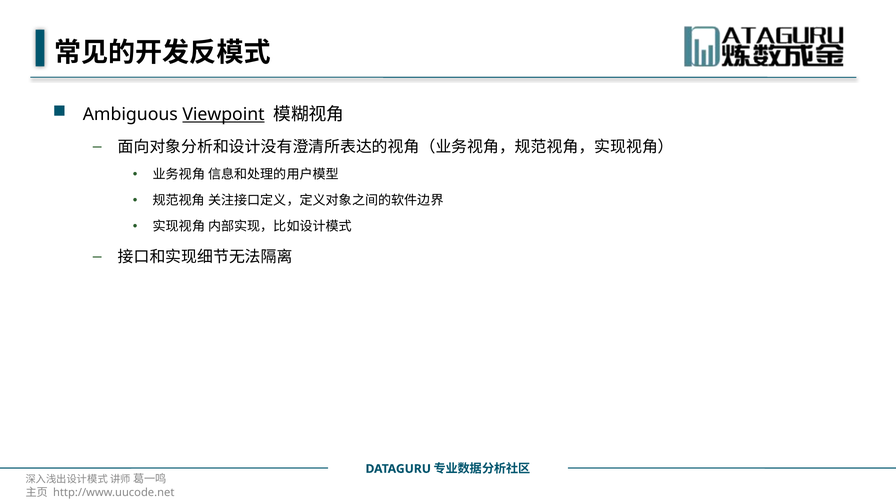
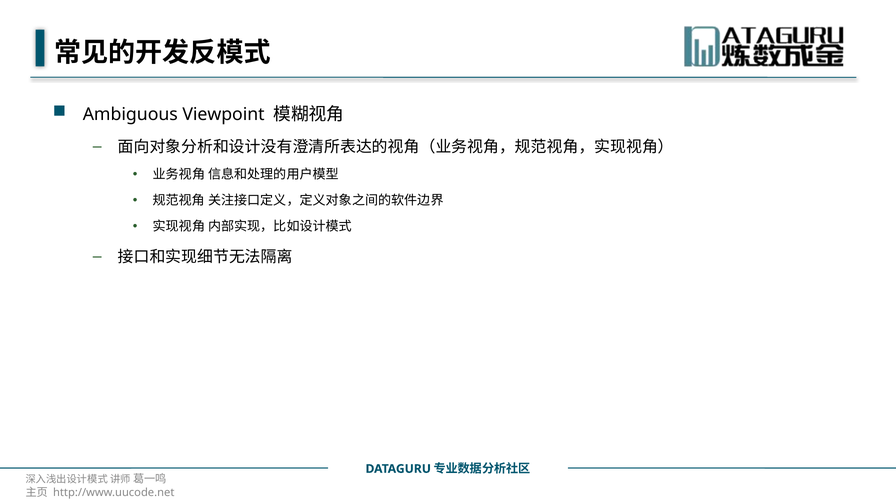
Viewpoint underline: present -> none (223, 114)
